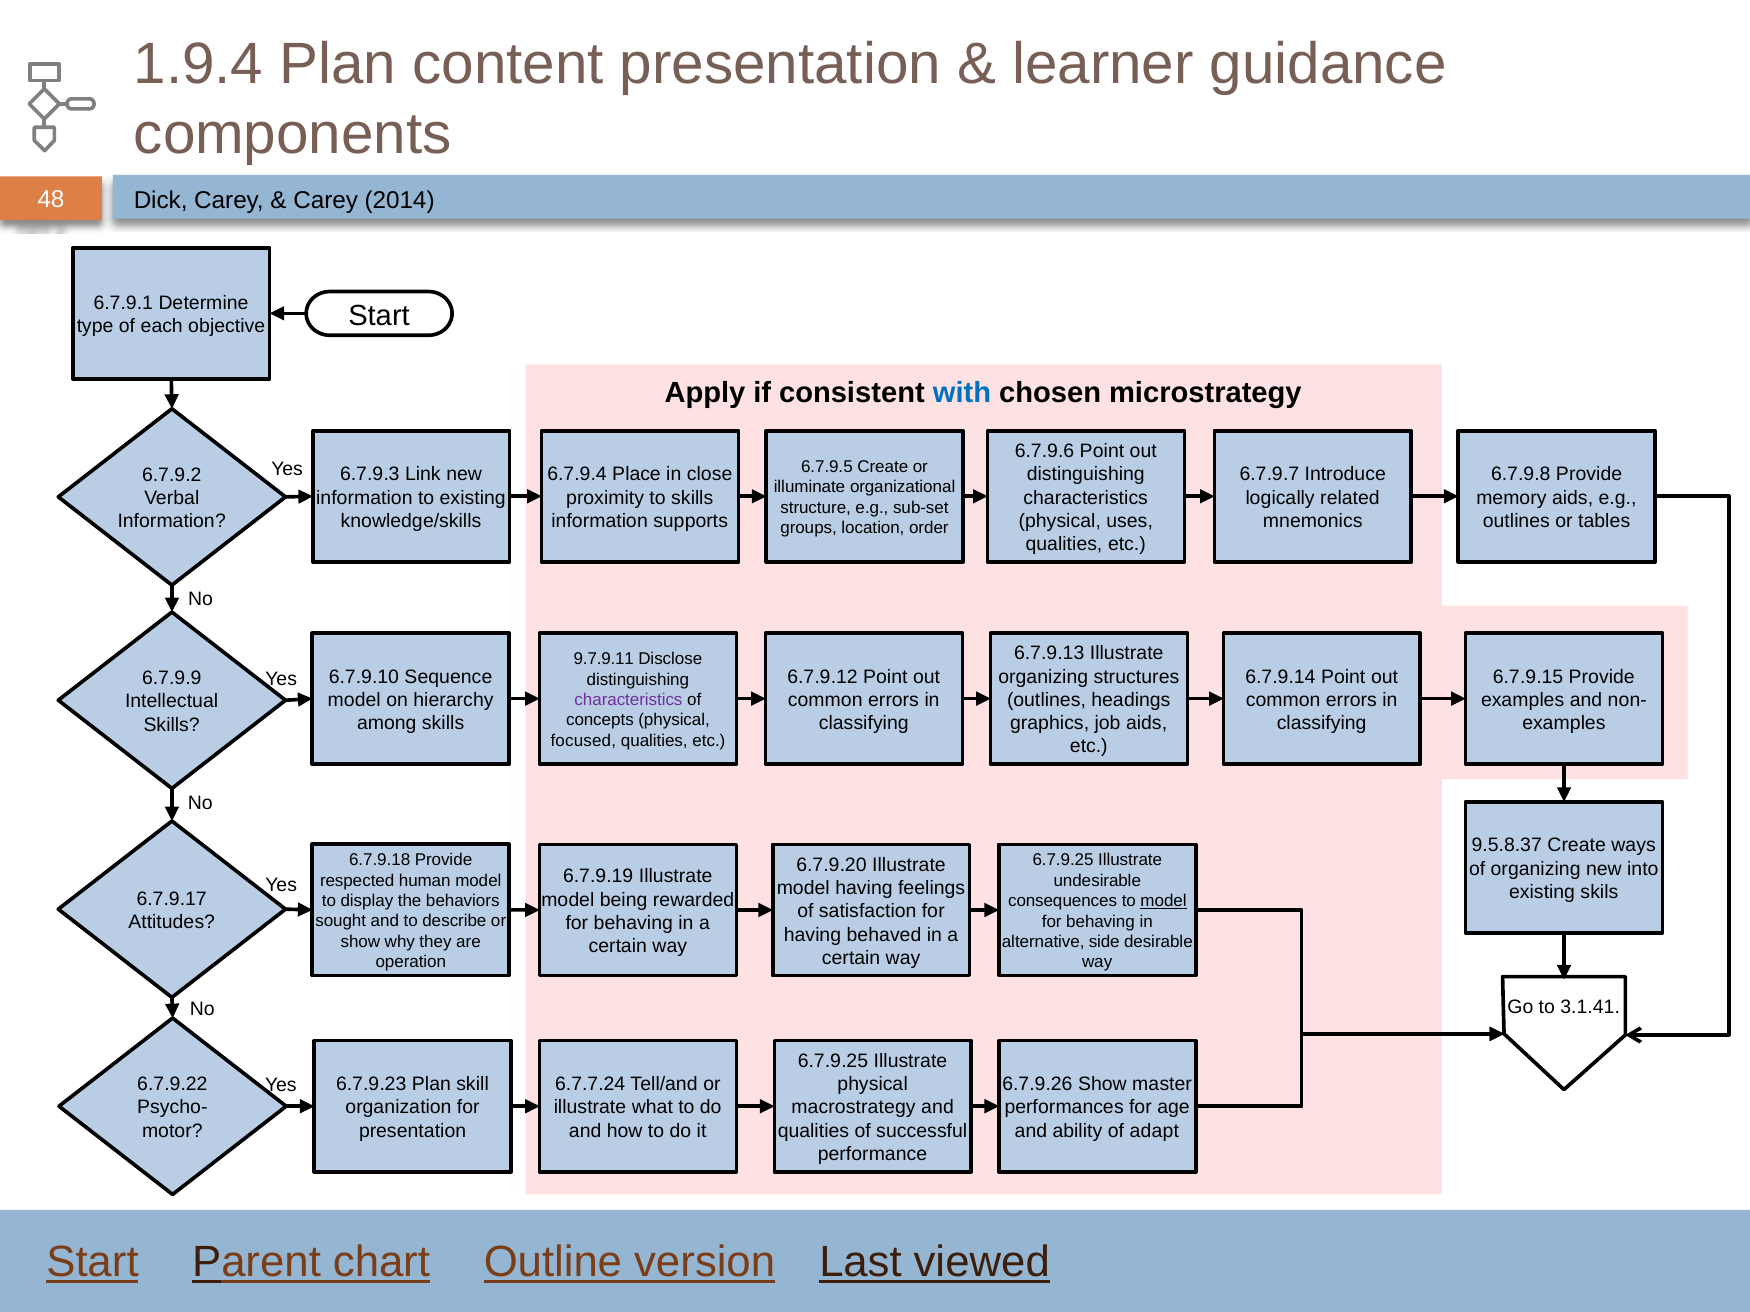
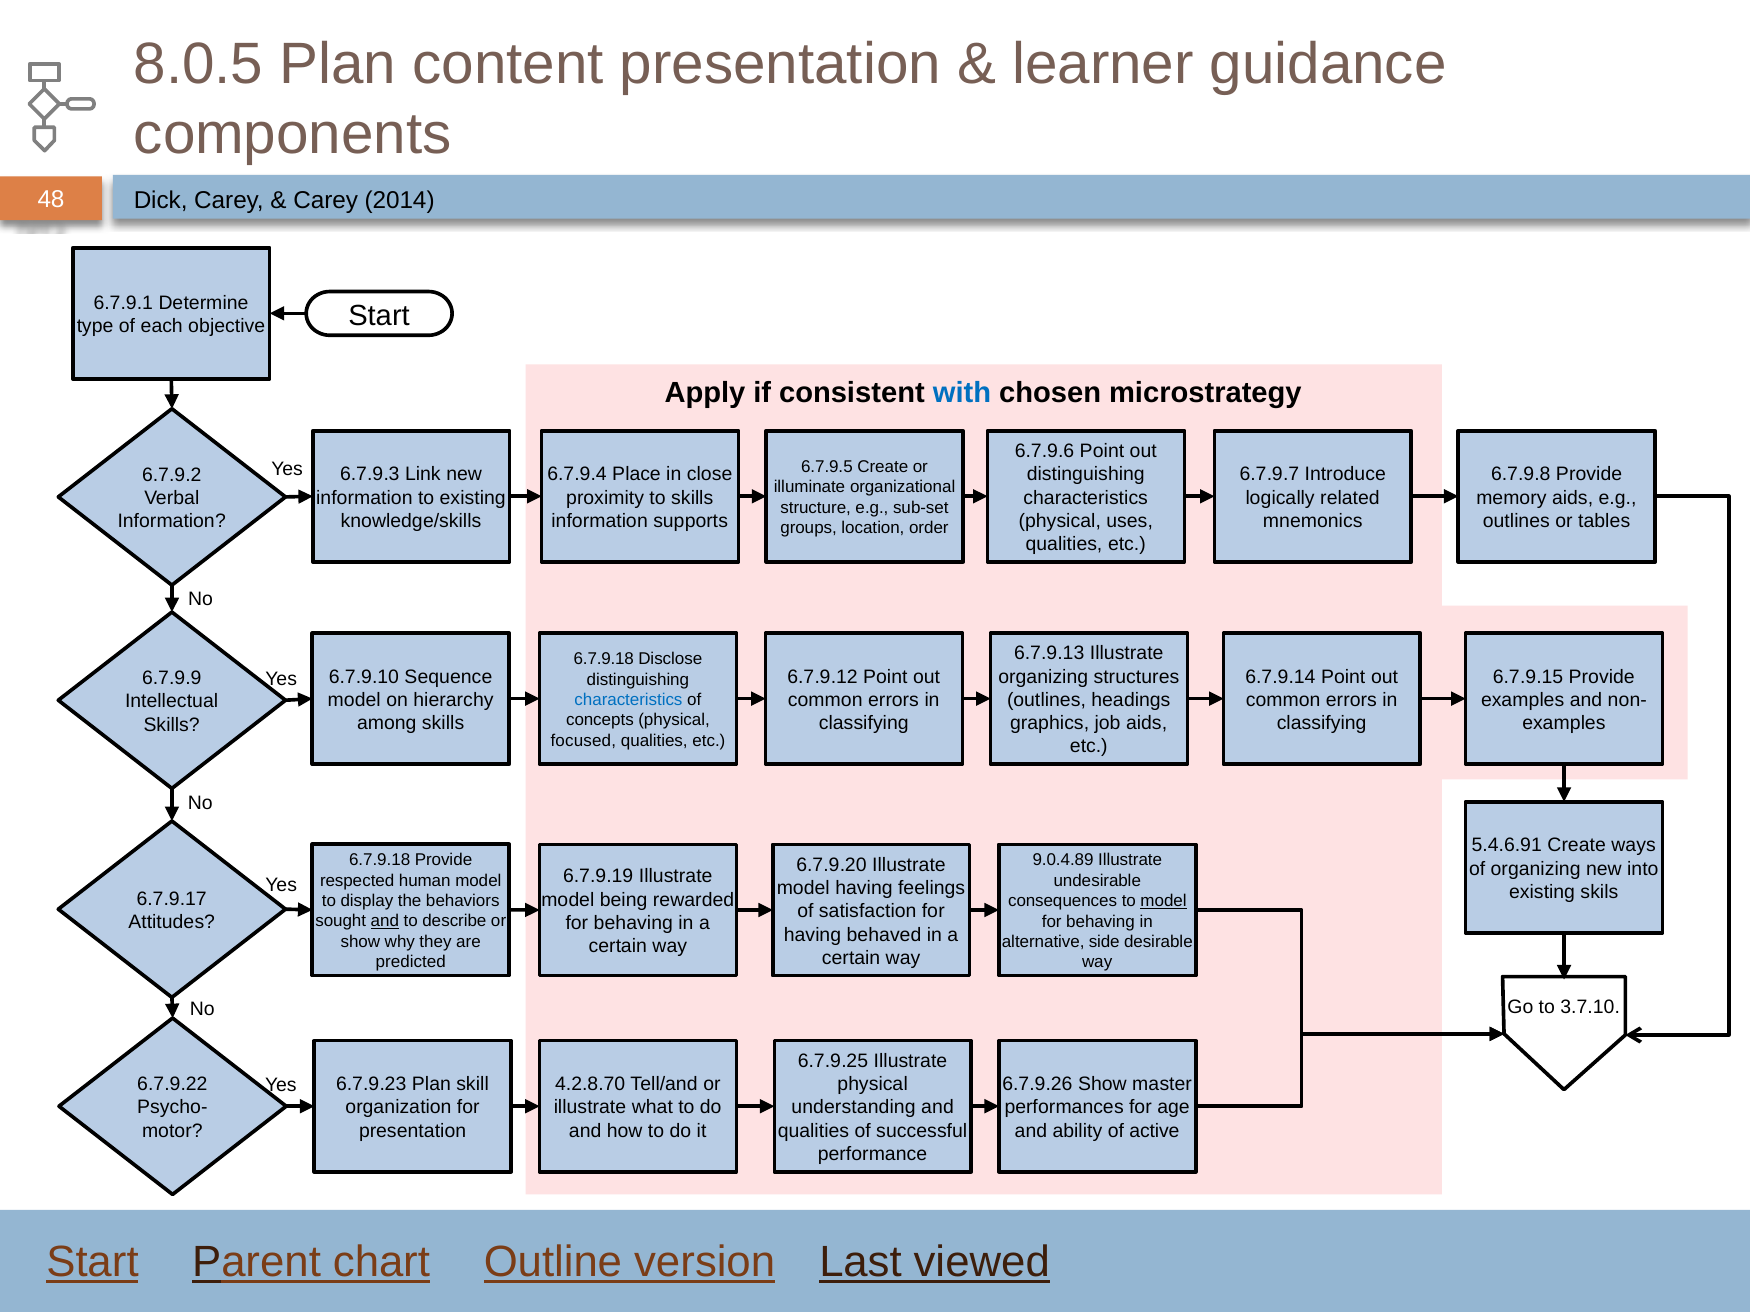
1.9.4: 1.9.4 -> 8.0.5 (199, 65)
9.7.9.11: 9.7.9.11 -> 6.7.9.18 (604, 659)
characteristics colour: purple -> blue (628, 700)
9.5.8.37: 9.5.8.37 -> 5.4.6.91 (1507, 846)
6.7.9.25: 6.7.9.25 -> 9.0.4.89 (1063, 861)
and underline: none -> present (385, 922)
operation: operation -> predicted (411, 962)
3.1.41: 3.1.41 -> 3.7.10 (1590, 1008)
6.7.7.24: 6.7.7.24 -> 4.2.8.70 (590, 1085)
macrostrategy: macrostrategy -> understanding (854, 1108)
adapt: adapt -> active (1154, 1131)
